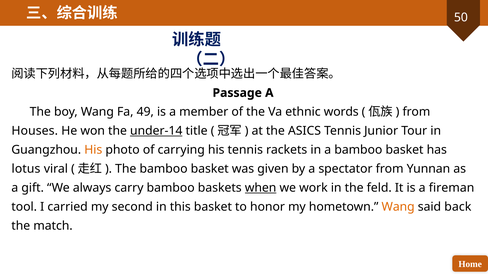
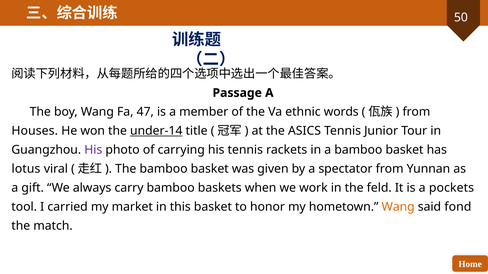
49: 49 -> 47 (145, 112)
His colour: orange -> purple (93, 150)
when underline: present -> none (261, 188)
fireman: fireman -> pockets (452, 188)
second: second -> market (132, 207)
back: back -> fond (458, 207)
